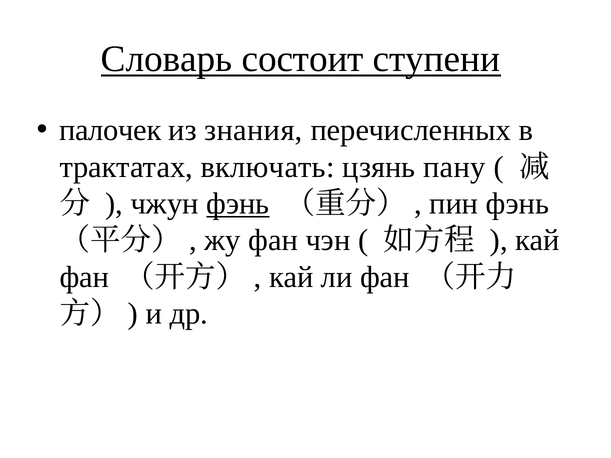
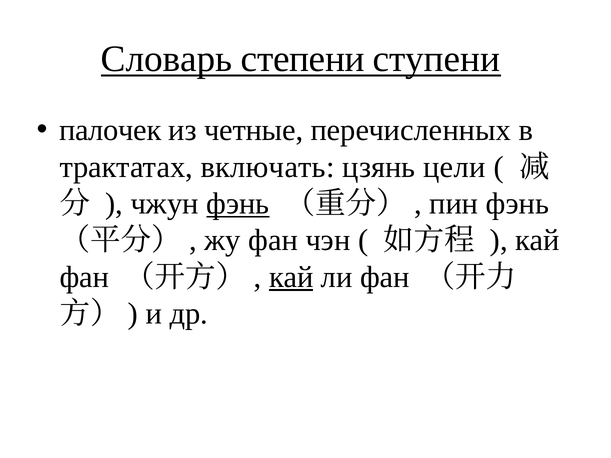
состоит: состоит -> степени (303, 59)
знания: знания -> четные (254, 130)
пану: пану -> цели (454, 167)
кай underline: none -> present (291, 277)
